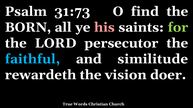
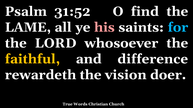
31:73: 31:73 -> 31:52 (72, 12)
BORN: BORN -> LAME (28, 27)
for colour: light green -> light blue (178, 27)
persecutor: persecutor -> whosoever (121, 43)
faithful colour: light blue -> yellow (32, 59)
similitude: similitude -> difference (153, 59)
